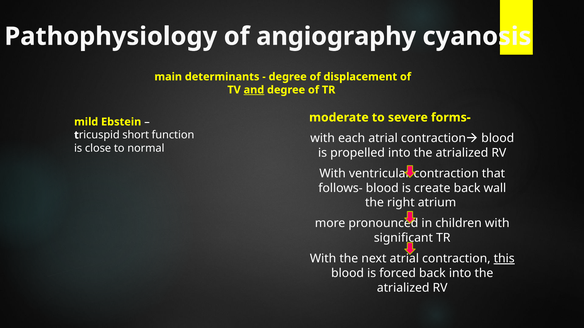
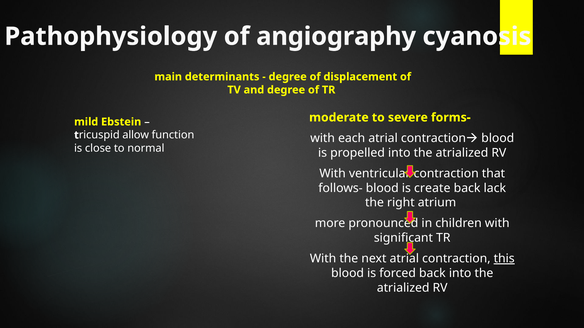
and underline: present -> none (254, 90)
short: short -> allow (136, 135)
wall: wall -> lack (495, 188)
